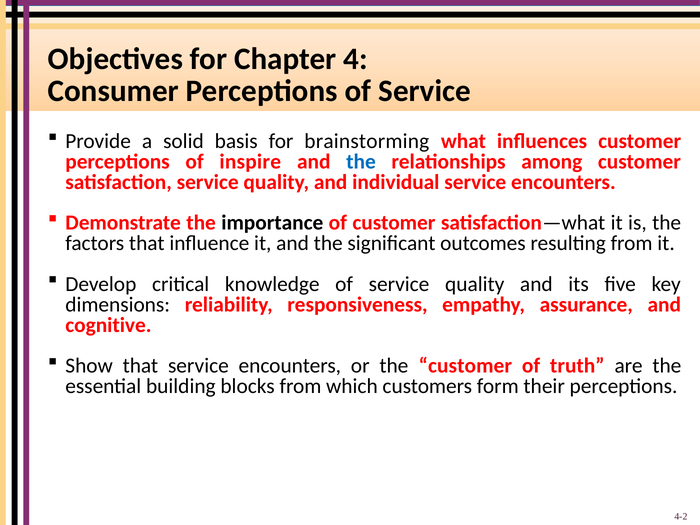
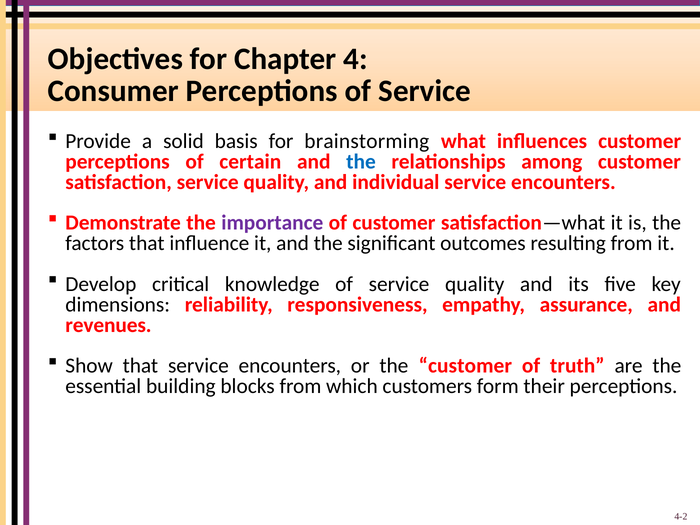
inspire: inspire -> certain (250, 162)
importance colour: black -> purple (272, 223)
cognitive: cognitive -> revenues (108, 325)
